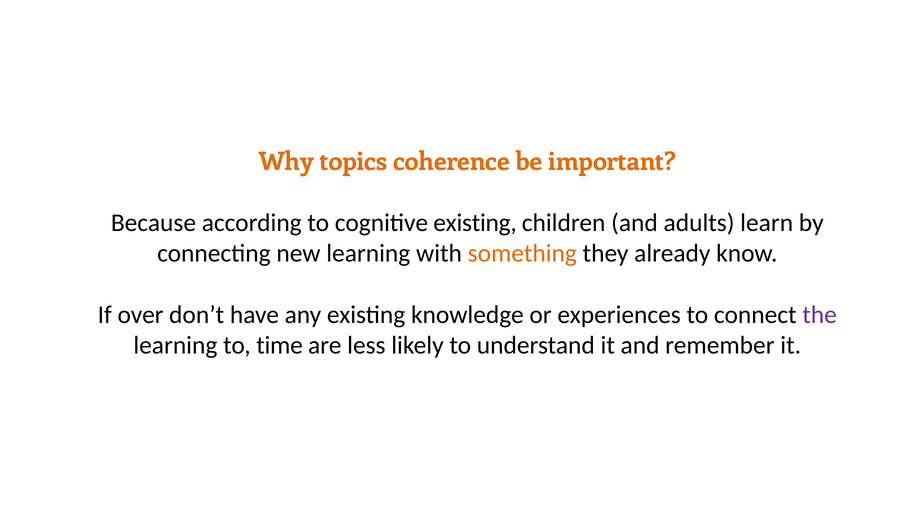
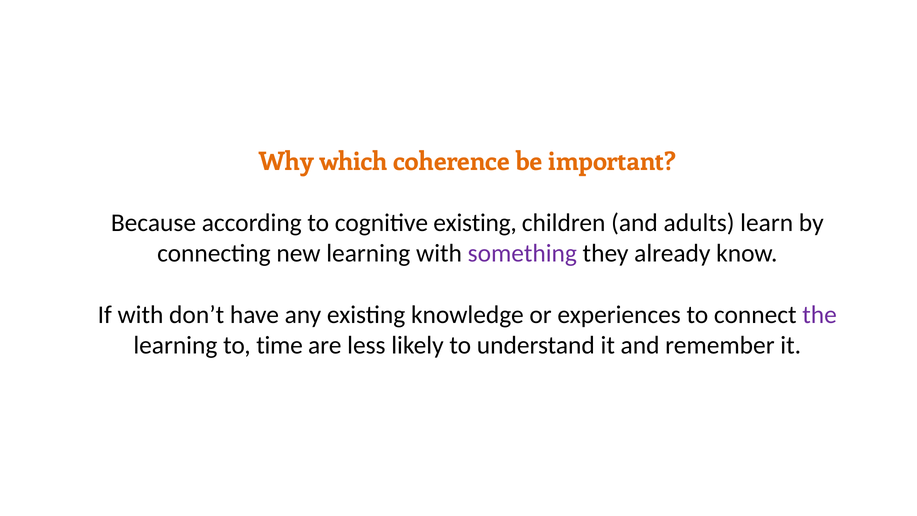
topics: topics -> which (354, 162)
something colour: orange -> purple (522, 253)
If over: over -> with (140, 315)
